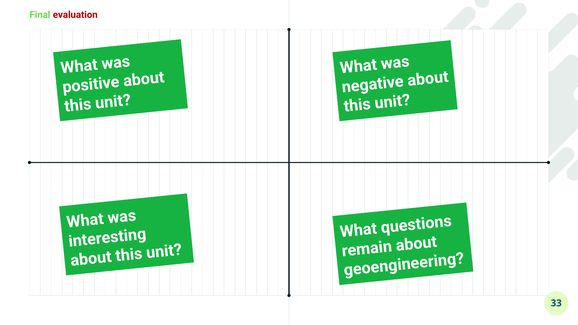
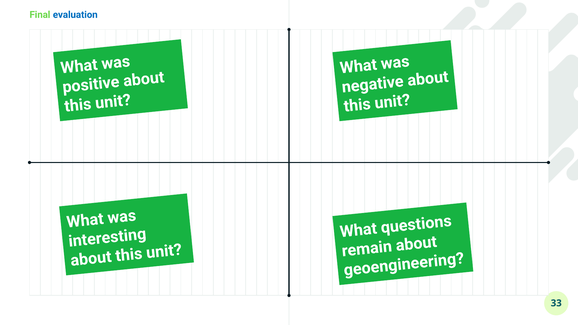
evaluation colour: red -> blue (75, 15)
